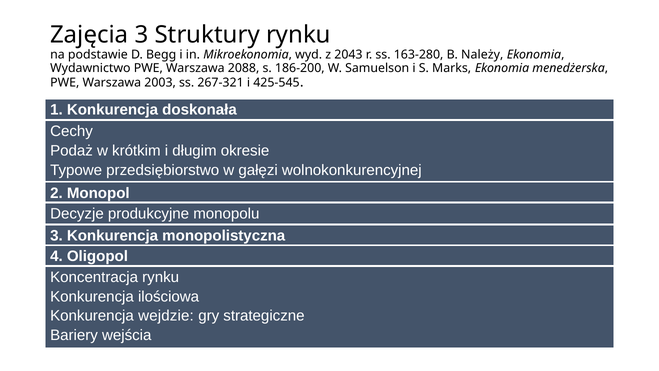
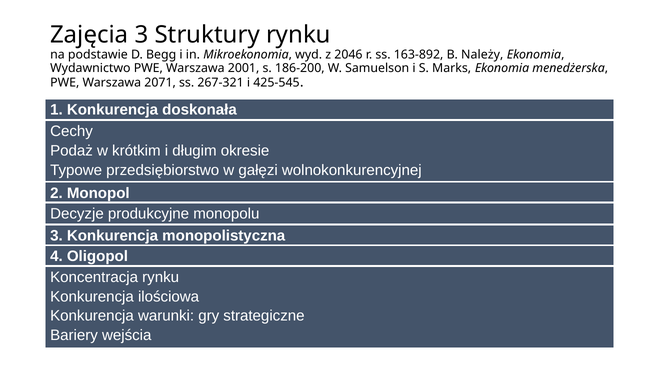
2043: 2043 -> 2046 (348, 55)
163-280: 163-280 -> 163-892 (419, 55)
2088: 2088 -> 2001 (244, 68)
2003: 2003 -> 2071 (160, 83)
wejdzie: wejdzie -> warunki (166, 316)
